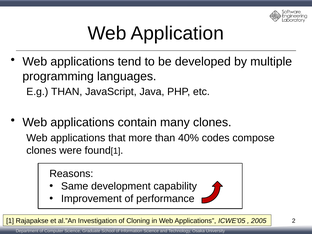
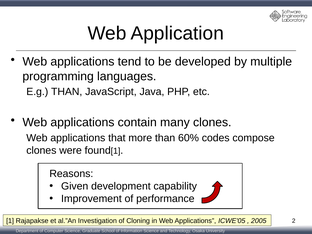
40%: 40% -> 60% (189, 138)
Same: Same -> Given (75, 186)
